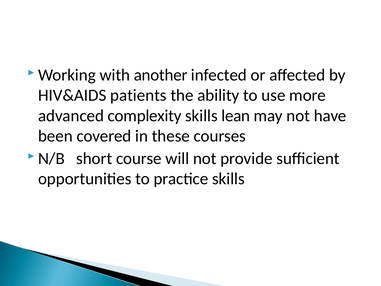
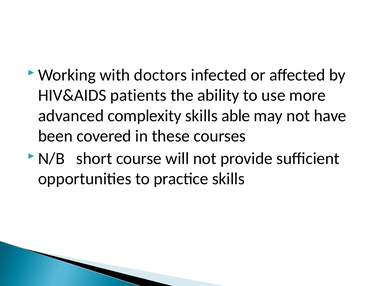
another: another -> doctors (160, 75)
lean: lean -> able (236, 116)
